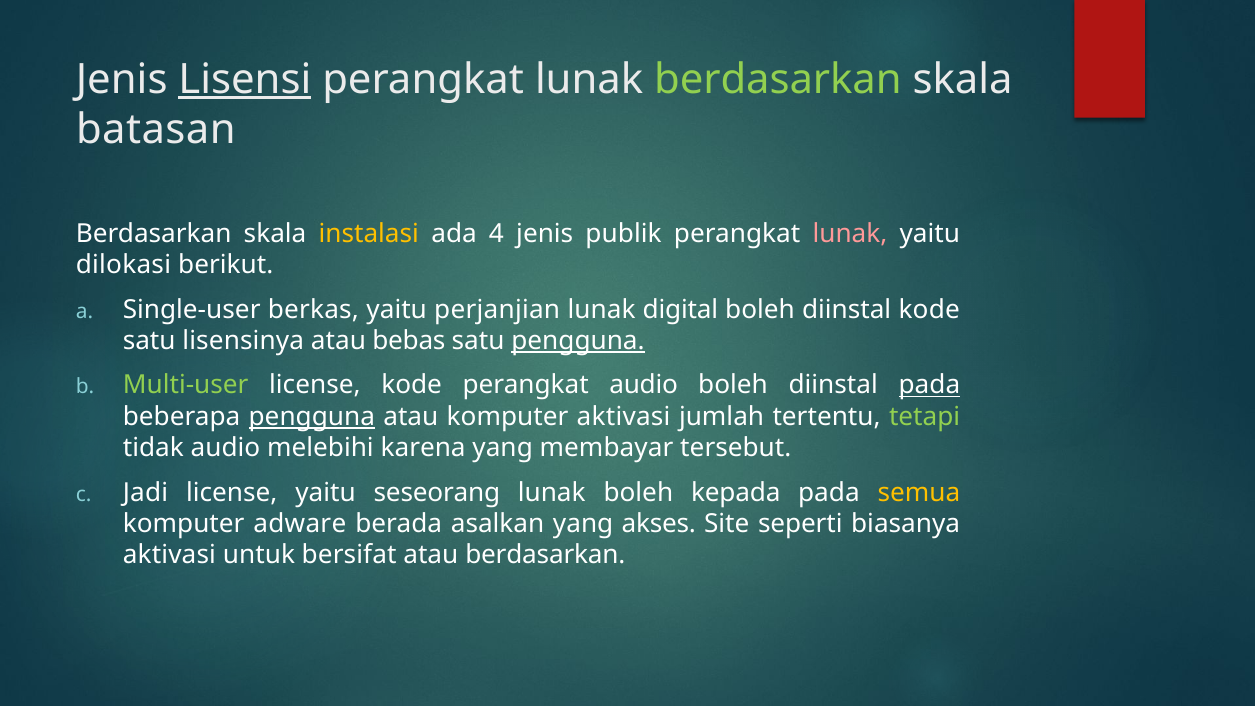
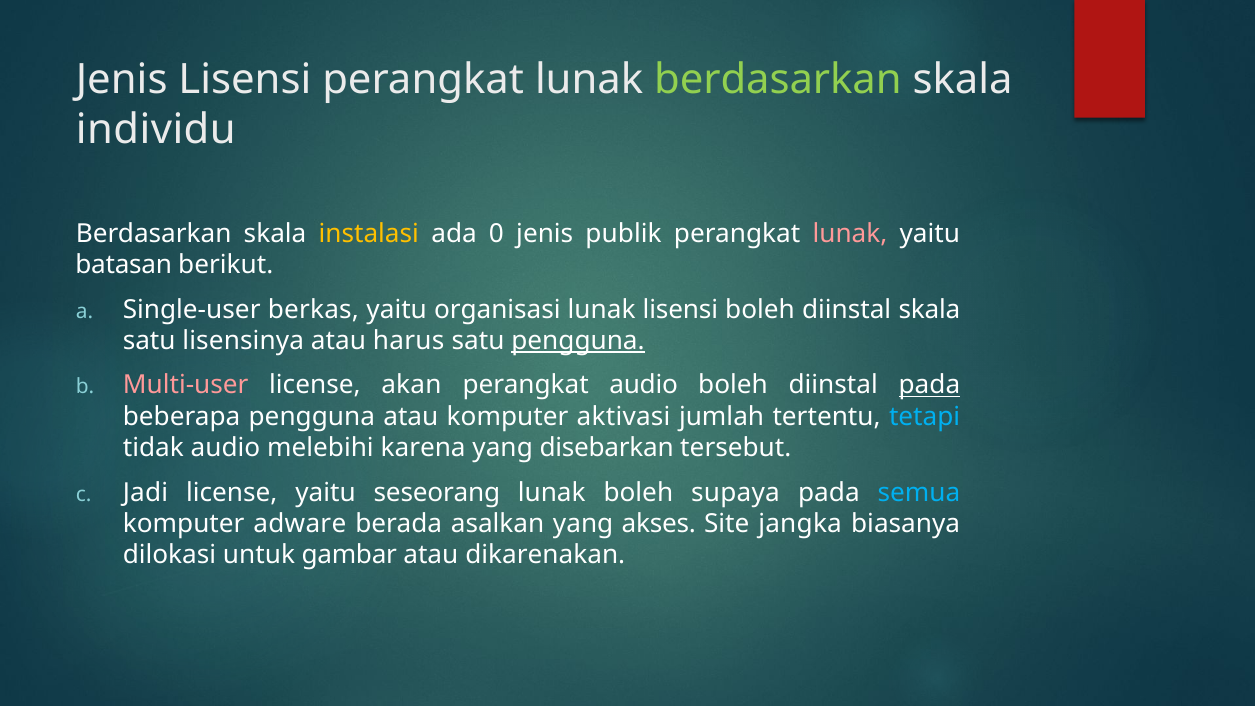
Lisensi underline: present -> none (245, 79)
batasan: batasan -> individu (156, 130)
4: 4 -> 0 (496, 234)
dilokasi: dilokasi -> batasan (124, 265)
perjanjian: perjanjian -> organisasi (497, 309)
lunak digital: digital -> lisensi (680, 309)
diinstal kode: kode -> skala (929, 309)
bebas: bebas -> harus (409, 341)
Multi-user colour: light green -> pink (186, 385)
license kode: kode -> akan (411, 385)
pengguna underline: present -> none (312, 417)
tetapi colour: light green -> light blue (925, 417)
membayar: membayar -> disebarkan (607, 448)
kepada: kepada -> supaya (736, 493)
semua colour: yellow -> light blue (919, 493)
seperti: seperti -> jangka (800, 524)
aktivasi: aktivasi -> dilokasi (169, 555)
bersifat: bersifat -> gambar (349, 555)
atau berdasarkan: berdasarkan -> dikarenakan (545, 555)
